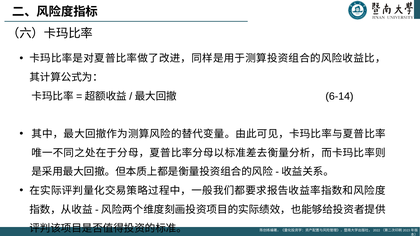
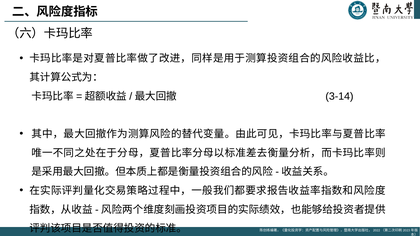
6-14: 6-14 -> 3-14 (339, 96)
